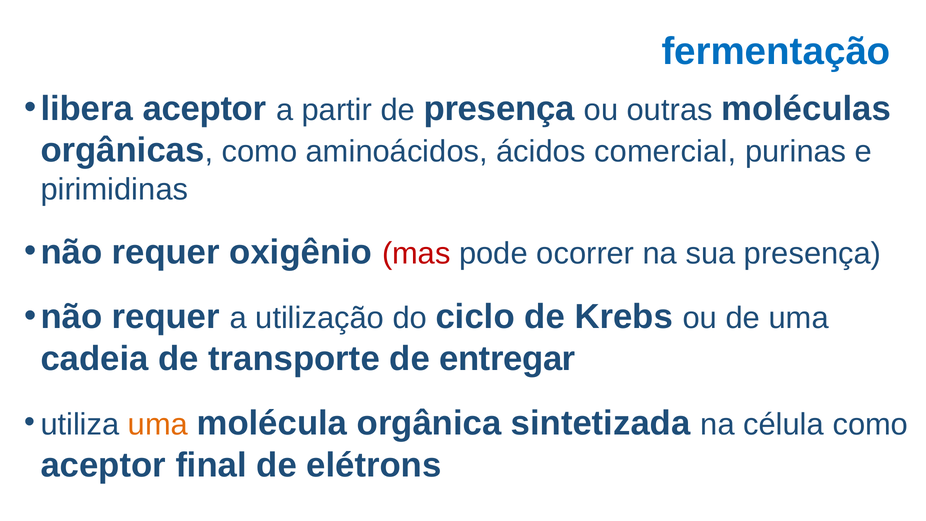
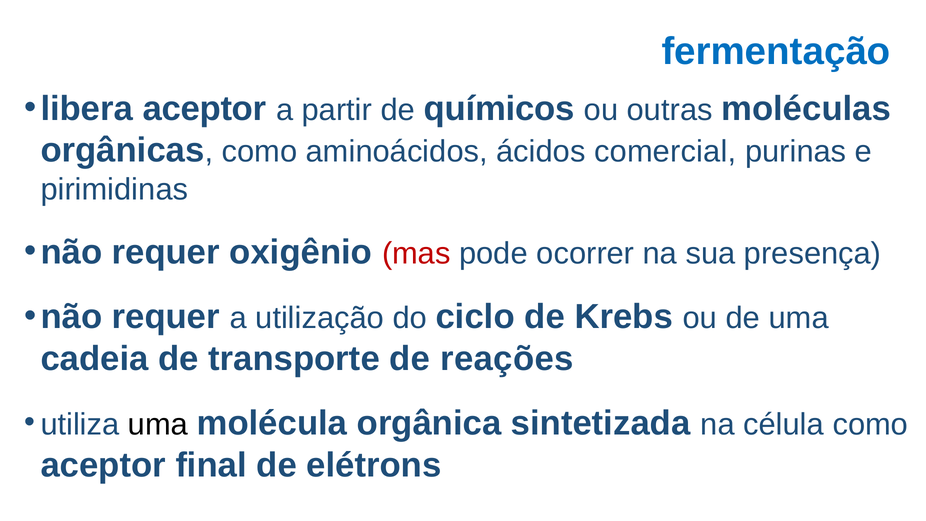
de presença: presença -> químicos (499, 109)
entregar: entregar -> reações (507, 359)
uma colour: orange -> black (158, 425)
